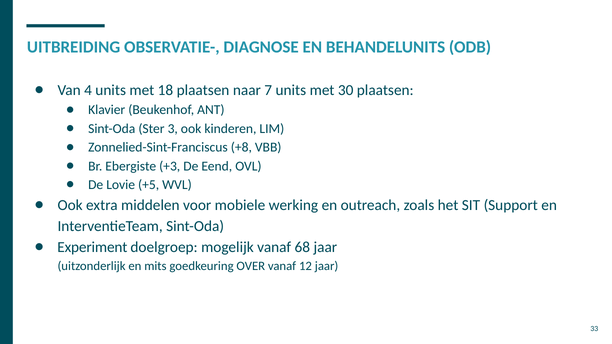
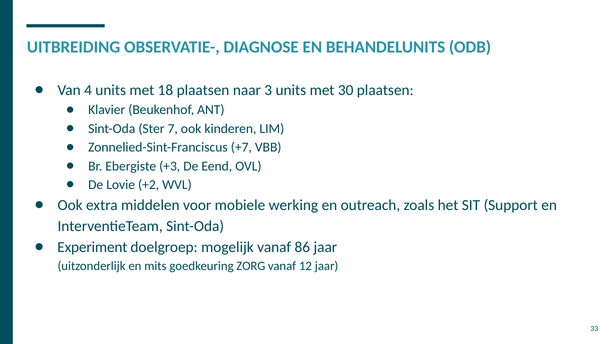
7: 7 -> 3 (268, 90)
3: 3 -> 7 (173, 129)
+8: +8 -> +7 (241, 147)
+5: +5 -> +2 (149, 185)
68: 68 -> 86 (302, 247)
OVER: OVER -> ZORG (251, 266)
